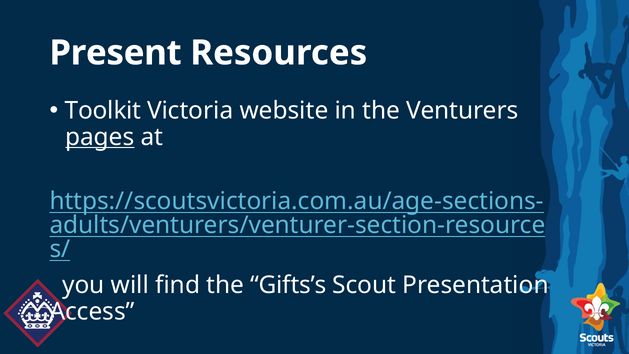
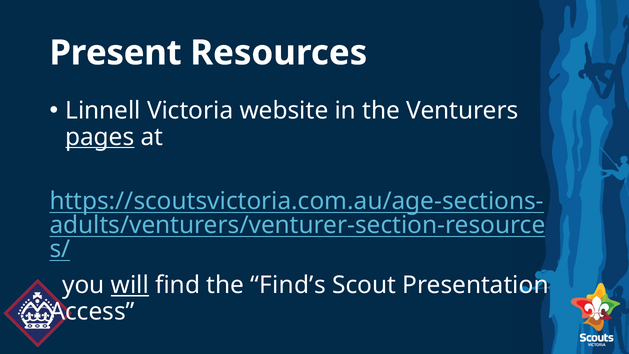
Toolkit: Toolkit -> Linnell (103, 110)
will underline: none -> present (130, 285)
Gifts’s: Gifts’s -> Find’s (288, 285)
